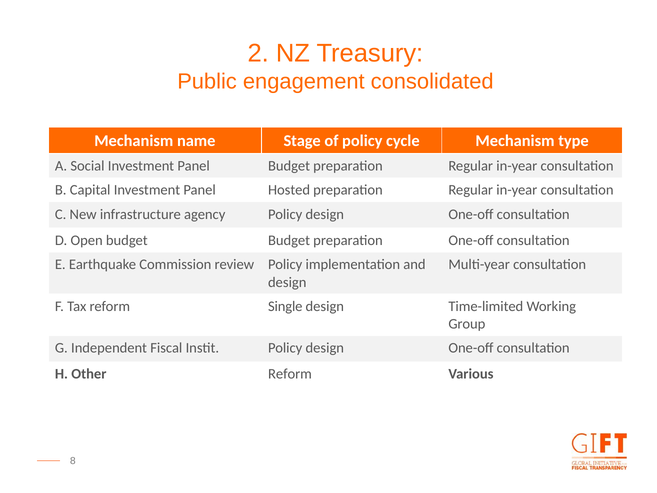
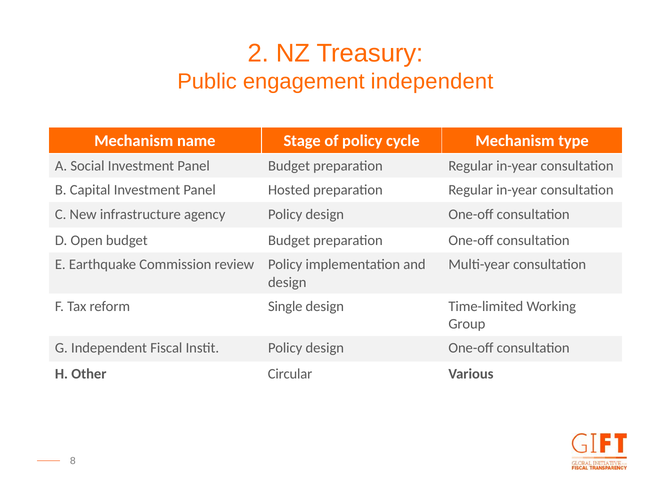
engagement consolidated: consolidated -> independent (432, 82)
Other Reform: Reform -> Circular (290, 374)
